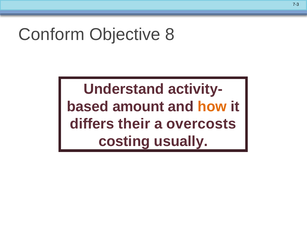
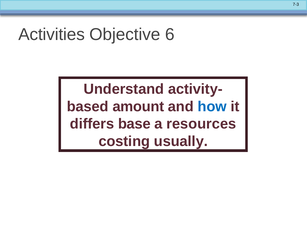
Conform: Conform -> Activities (52, 34)
8: 8 -> 6 (170, 34)
how colour: orange -> blue (212, 106)
their: their -> base (134, 124)
overcosts: overcosts -> resources (201, 124)
